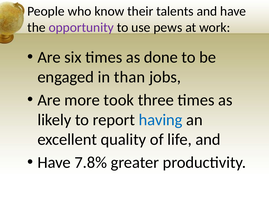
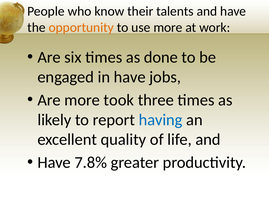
opportunity colour: purple -> orange (81, 27)
use pews: pews -> more (168, 27)
in than: than -> have (130, 77)
